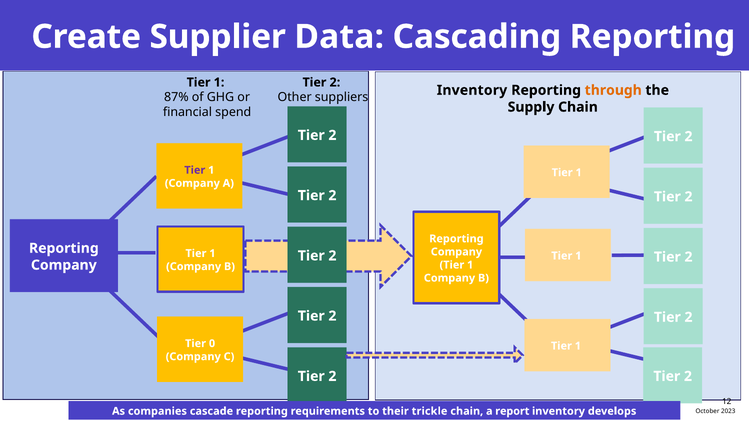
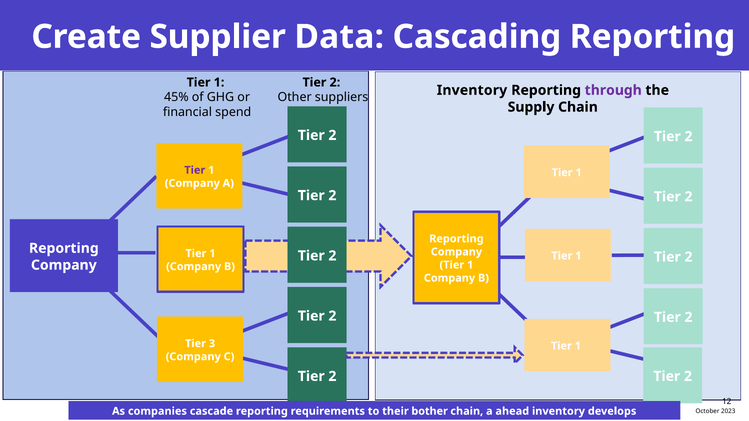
through colour: orange -> purple (613, 90)
87%: 87% -> 45% (176, 97)
0: 0 -> 3 (212, 344)
trickle: trickle -> bother (430, 411)
report: report -> ahead (512, 411)
